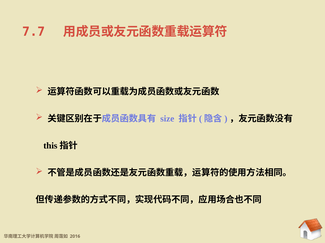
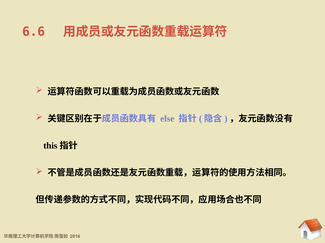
7.7: 7.7 -> 6.6 (34, 32)
size: size -> else (167, 119)
